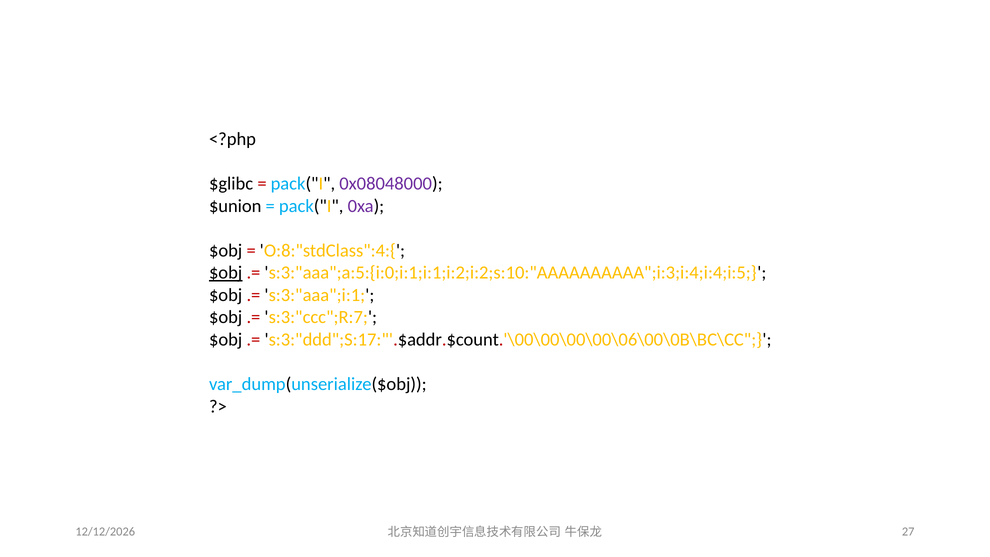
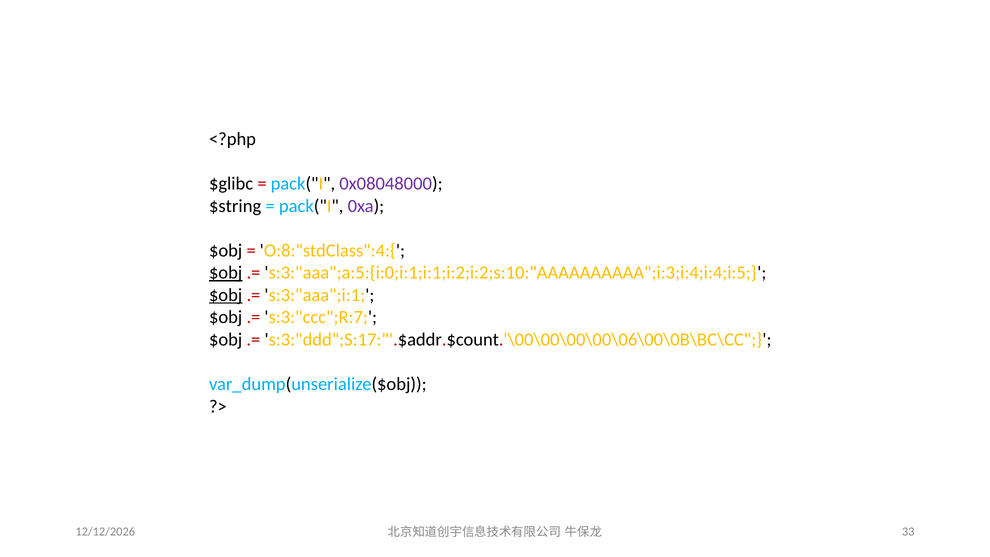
$union: $union -> $string (235, 206)
$obj underline: none -> present (226, 295)
27: 27 -> 33 (908, 532)
